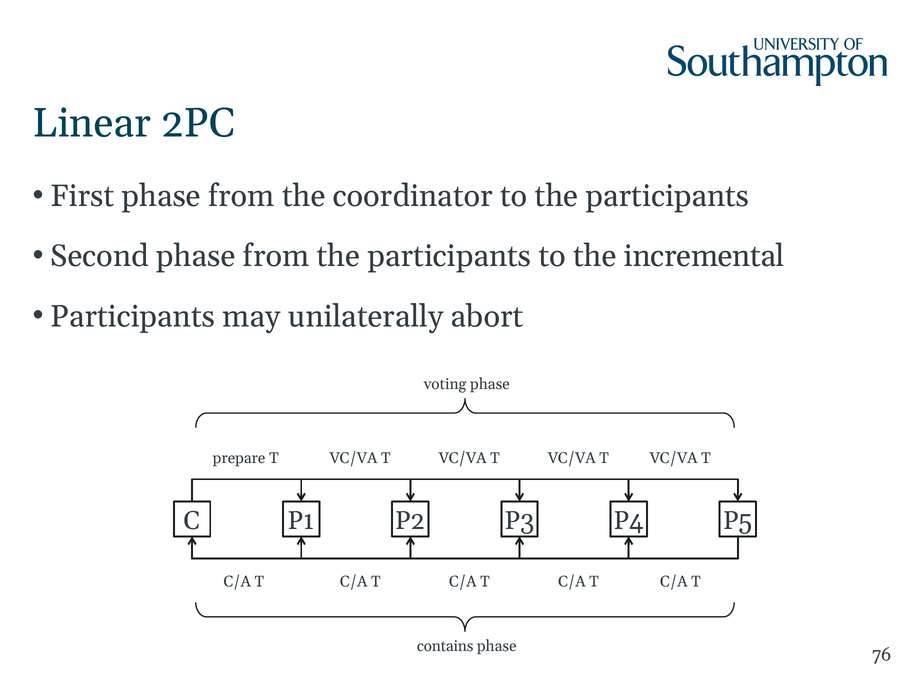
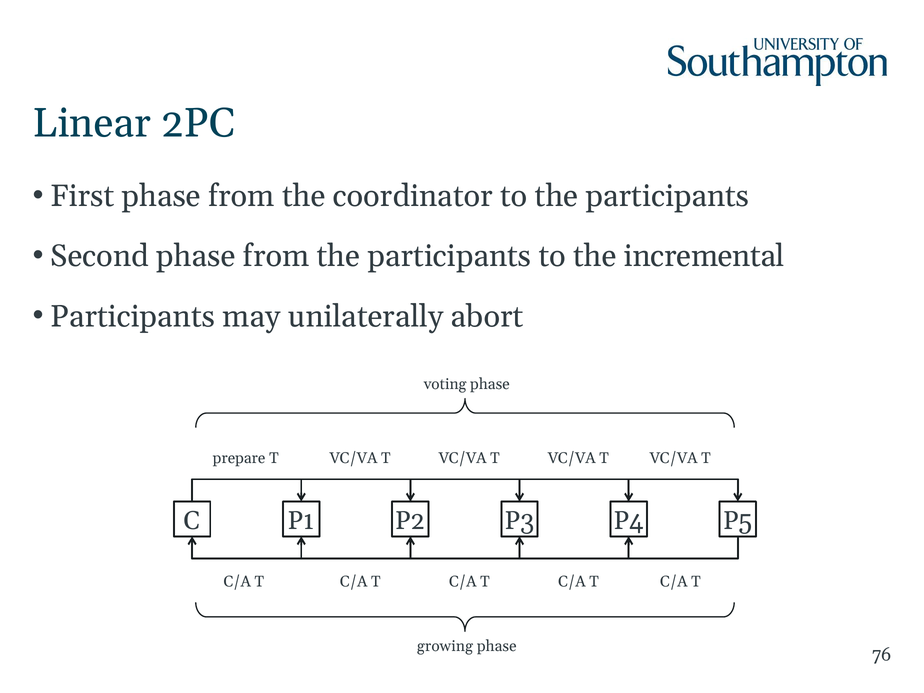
contains: contains -> growing (445, 646)
